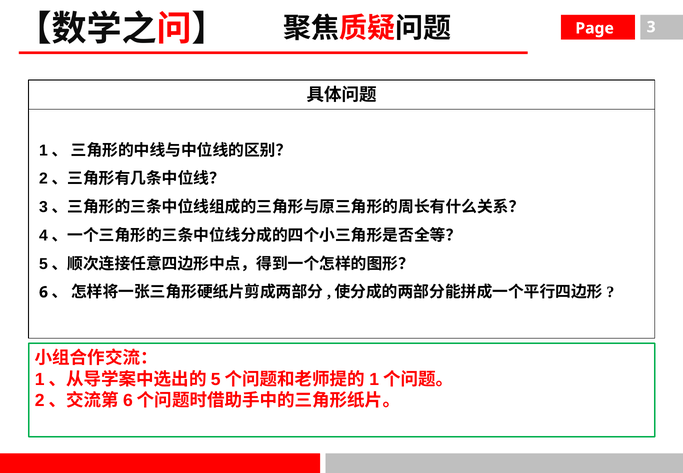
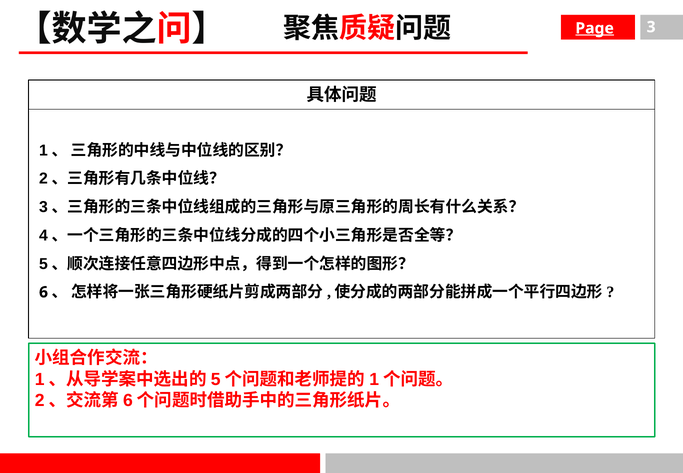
Page underline: none -> present (595, 28)
